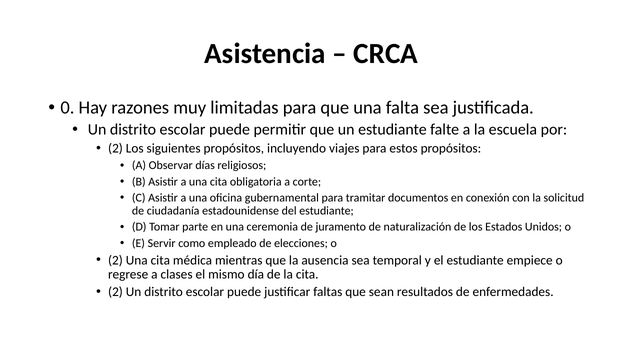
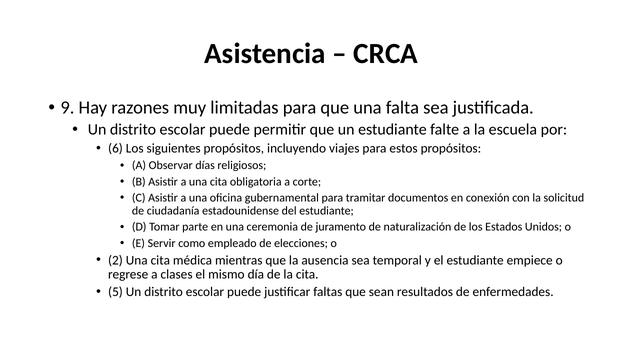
0: 0 -> 9 (67, 108)
2: 2 -> 6 (115, 149)
2: 2 -> 5 (115, 292)
